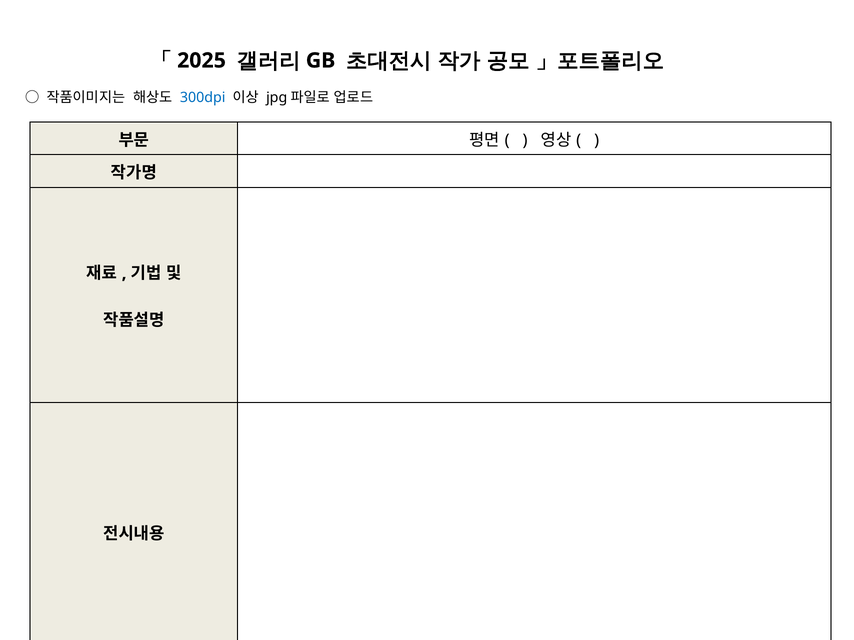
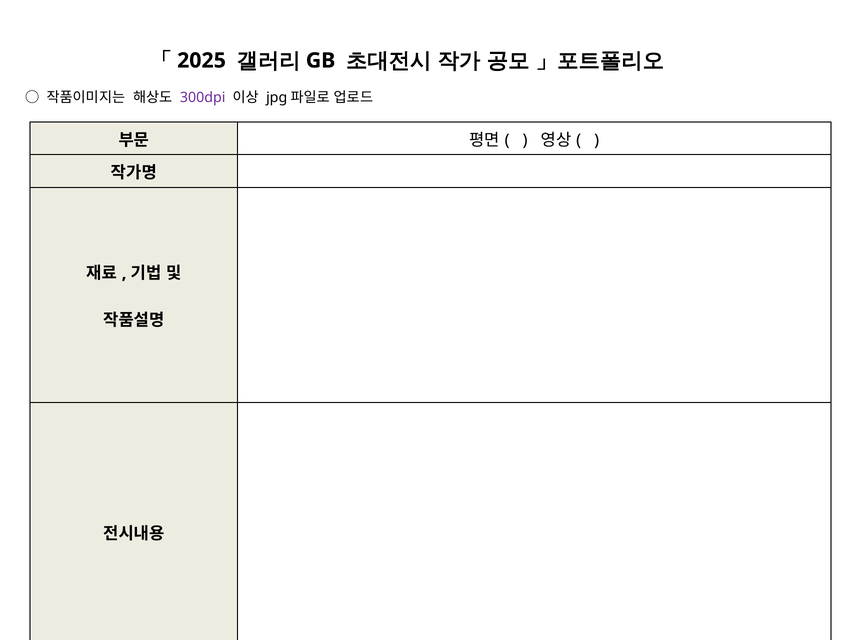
300dpi colour: blue -> purple (203, 98)
